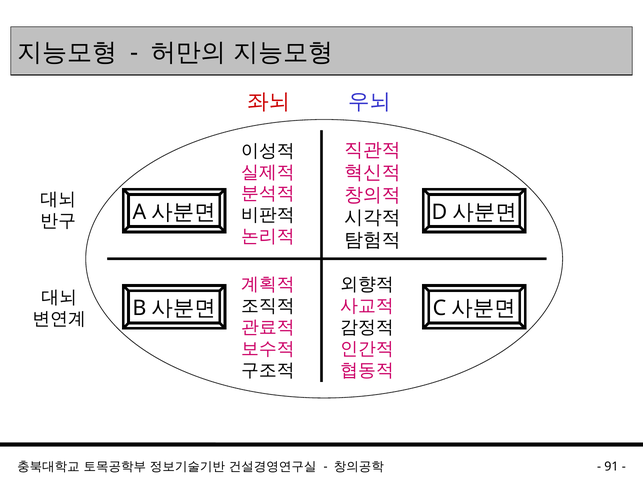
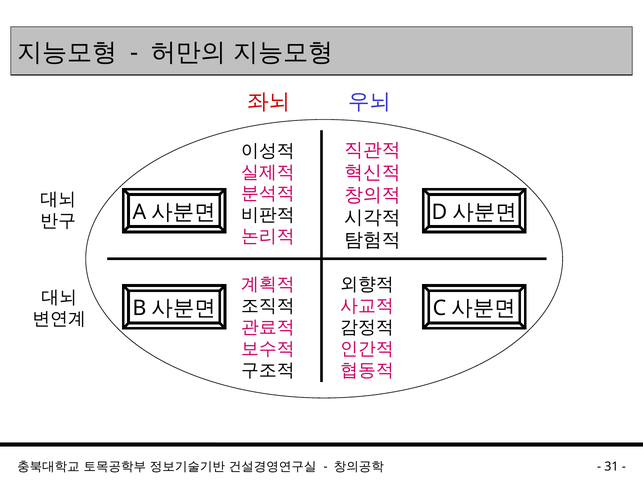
91: 91 -> 31 (611, 467)
